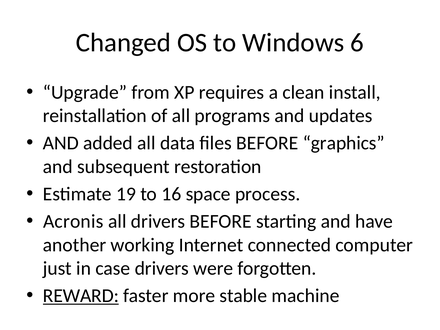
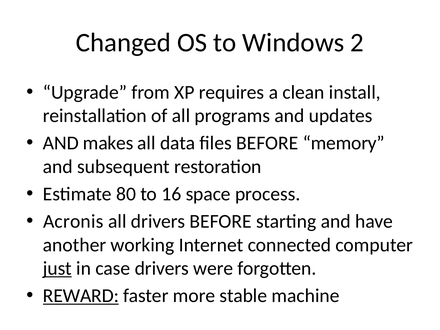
6: 6 -> 2 (357, 43)
added: added -> makes (108, 143)
graphics: graphics -> memory (344, 143)
19: 19 -> 80 (126, 194)
just underline: none -> present (57, 268)
